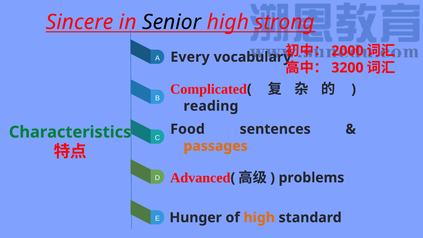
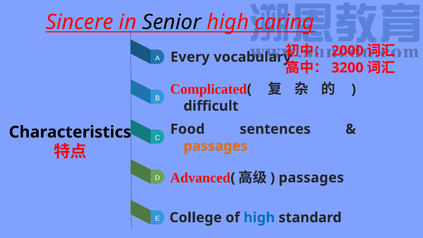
strong: strong -> caring (284, 22)
reading: reading -> difficult (211, 106)
Characteristics colour: green -> black (70, 132)
problems: problems -> passages (311, 178)
Hunger: Hunger -> College (196, 218)
high colour: orange -> blue (259, 218)
